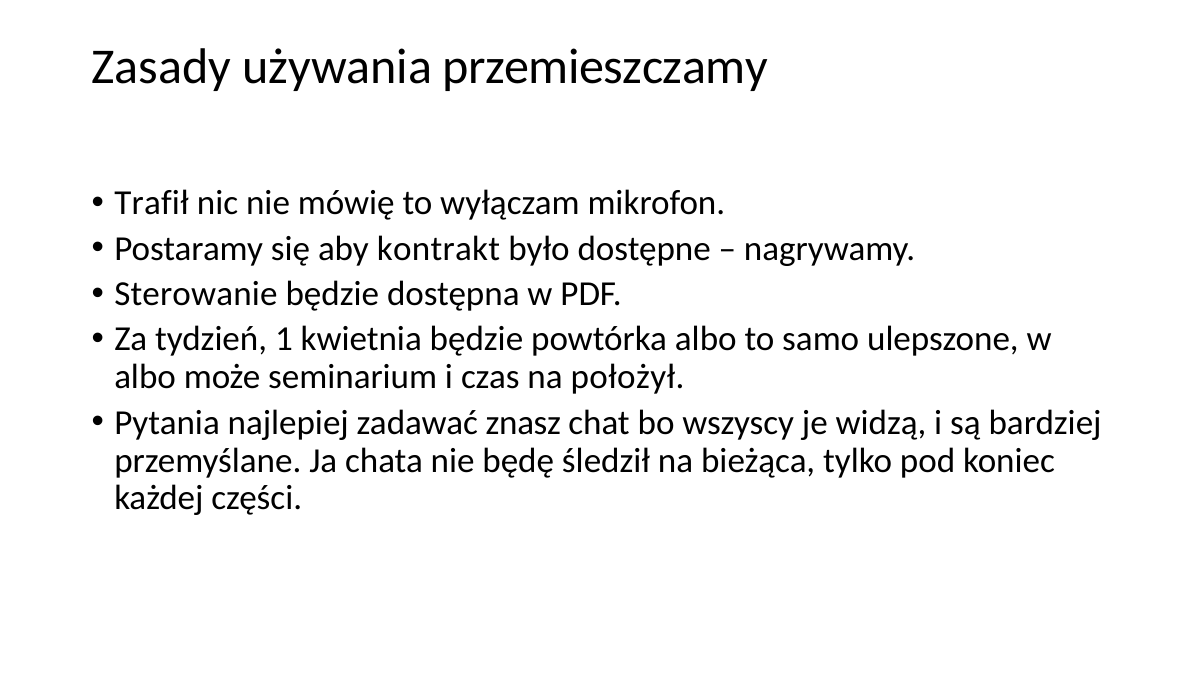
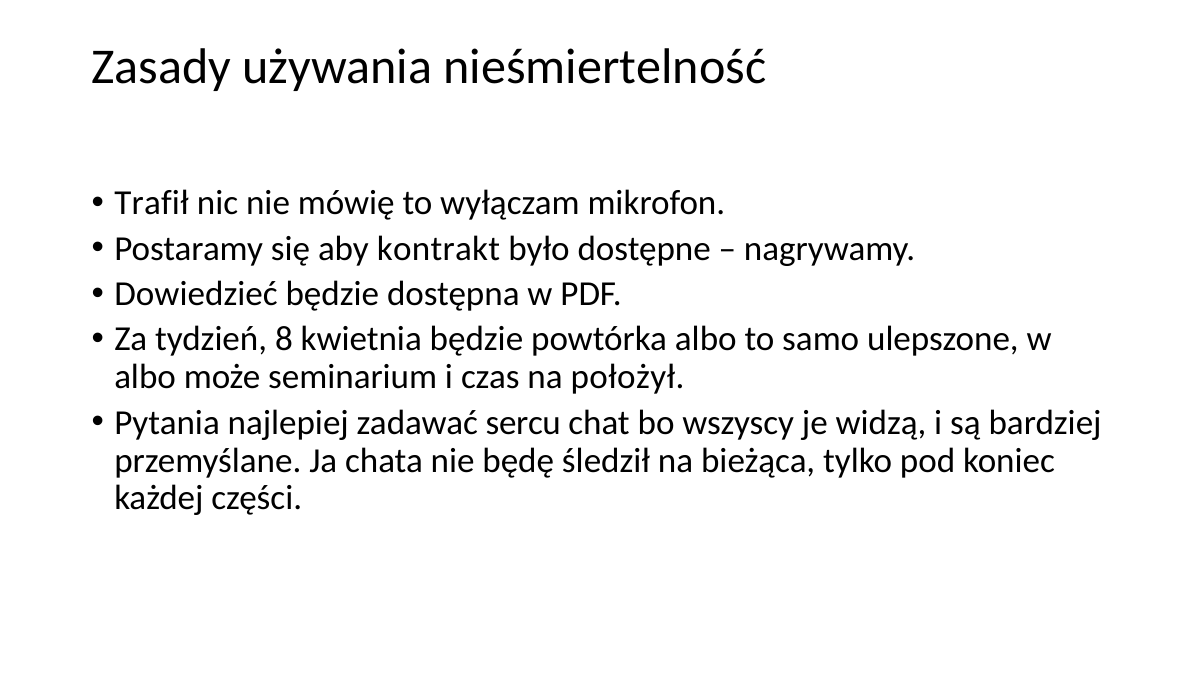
przemieszczamy: przemieszczamy -> nieśmiertelność (605, 67)
Sterowanie: Sterowanie -> Dowiedzieć (196, 294)
1: 1 -> 8 (284, 340)
znasz: znasz -> sercu (523, 423)
